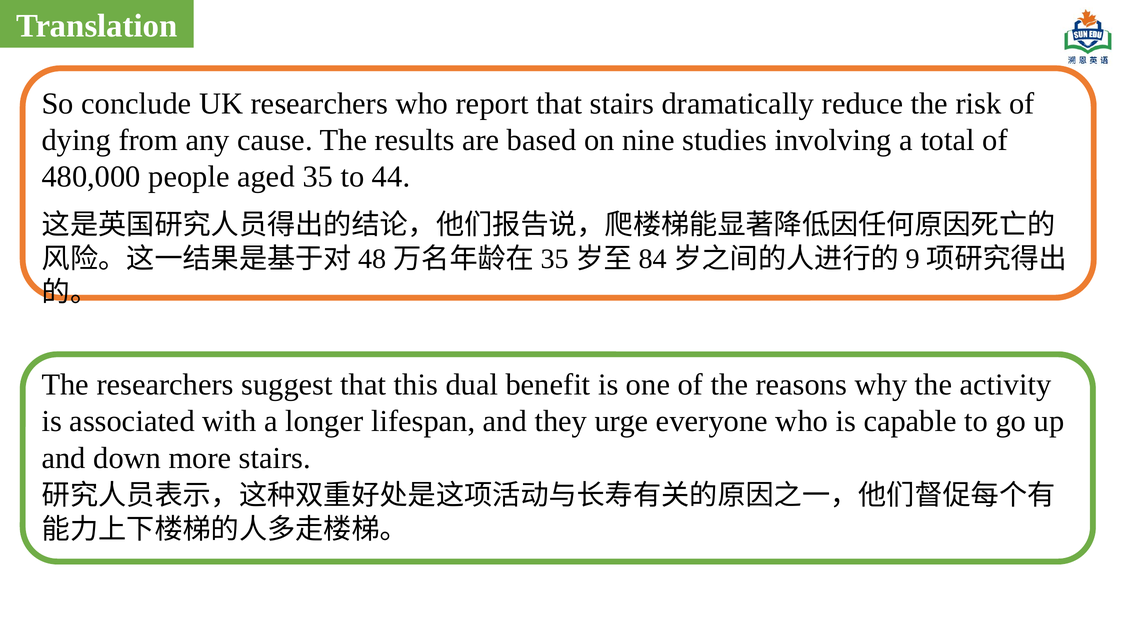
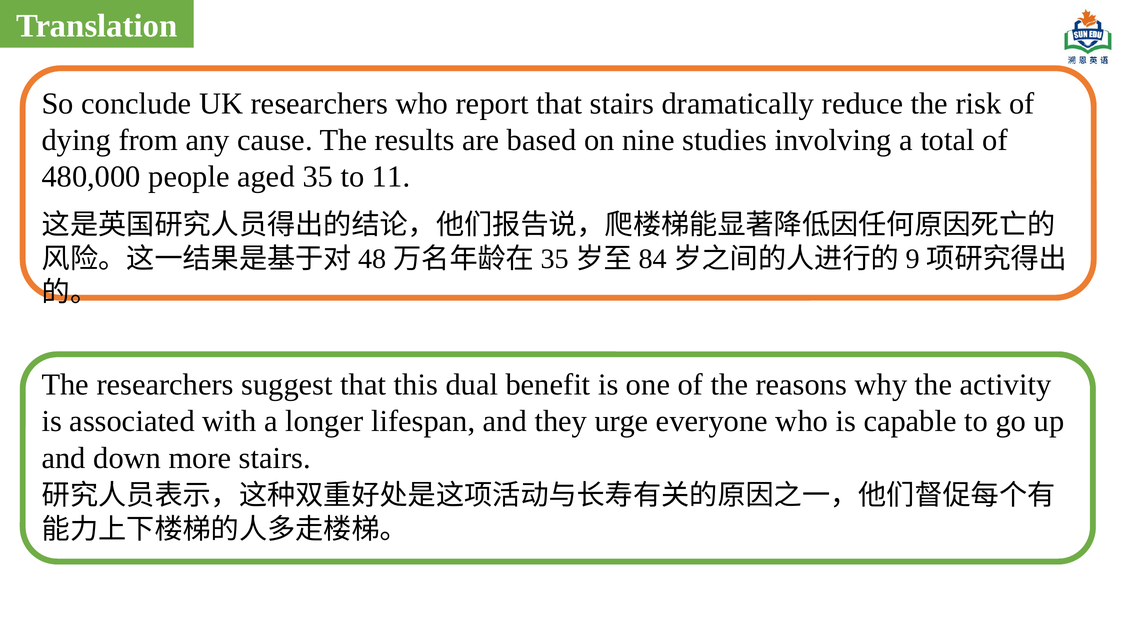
44: 44 -> 11 (391, 177)
